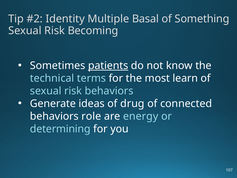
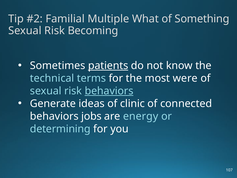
Identity: Identity -> Familial (65, 19)
Basal: Basal -> What (145, 19)
learn: learn -> were (185, 78)
behaviors underline: none -> present (109, 91)
drug: drug -> clinic (132, 103)
role: role -> jobs (91, 116)
